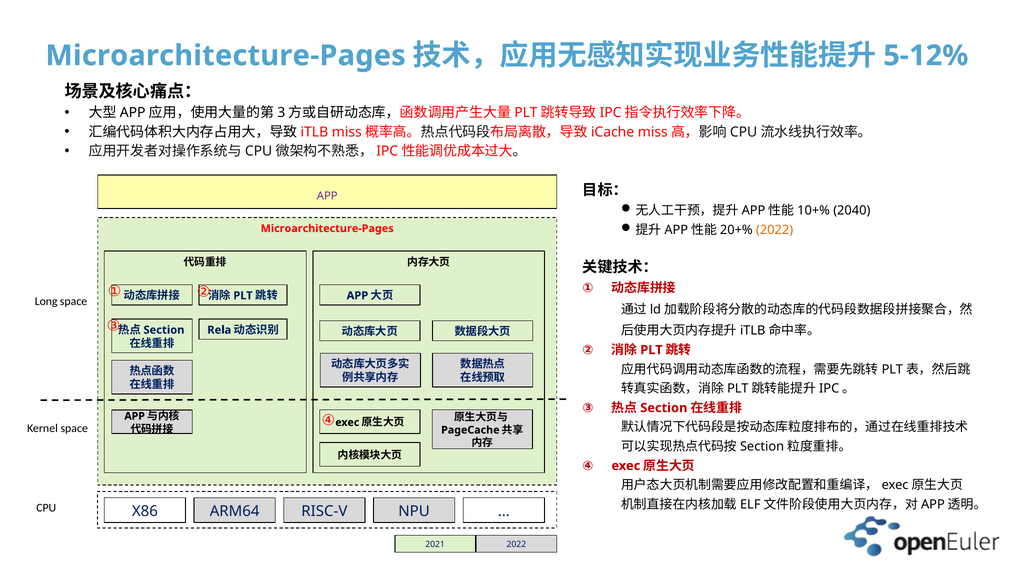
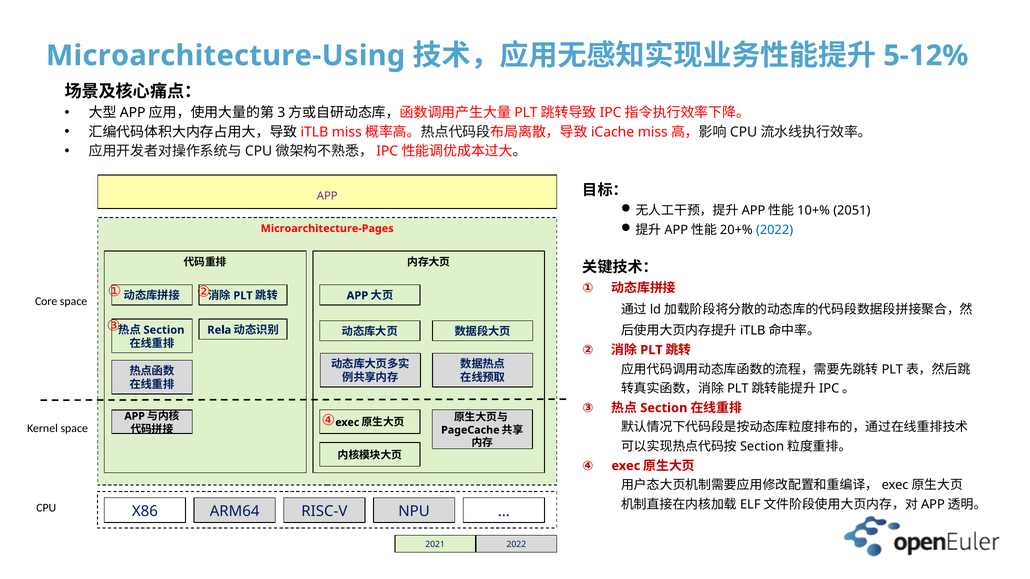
Microarchitecture-Pages: Microarchitecture-Pages -> Microarchitecture-Using (226, 56)
2040: 2040 -> 2051 (852, 211)
2022 colour: orange -> blue (775, 230)
Long: Long -> Core (46, 302)
